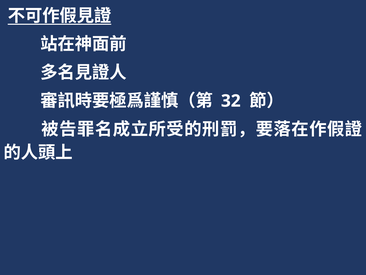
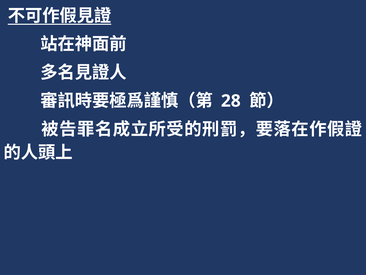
32: 32 -> 28 (231, 101)
